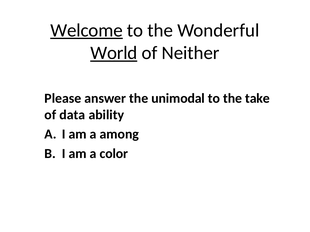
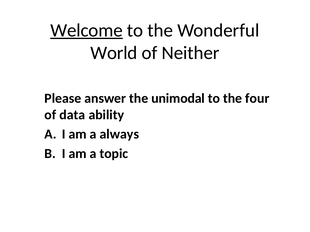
World underline: present -> none (114, 53)
take: take -> four (257, 99)
among: among -> always (119, 134)
color: color -> topic (114, 154)
